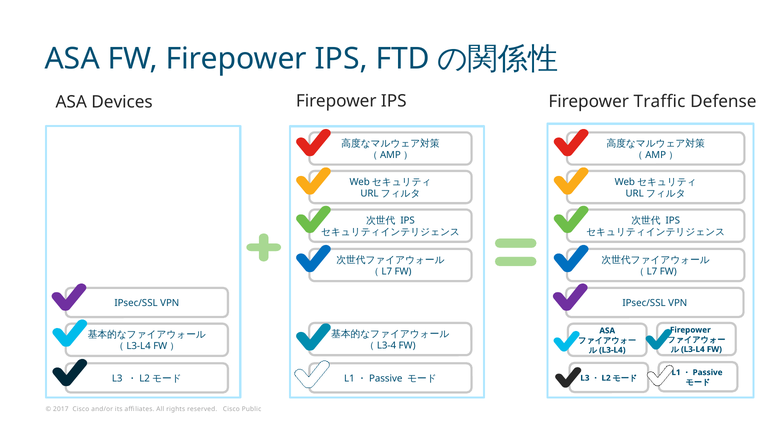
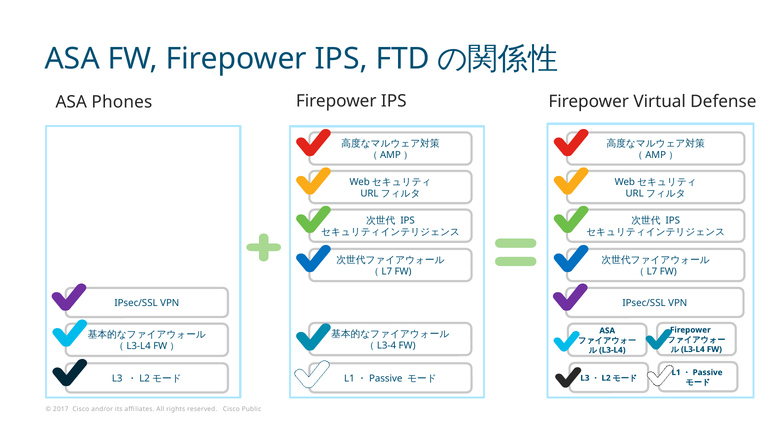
Devices: Devices -> Phones (122, 102)
Traffic: Traffic -> Virtual (660, 101)
